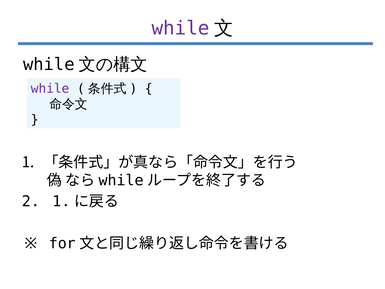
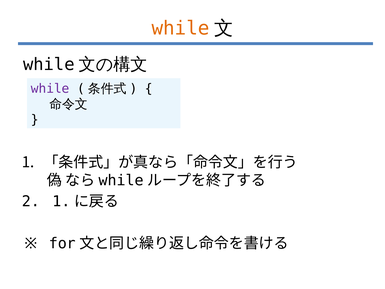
while colour: purple -> orange (181, 28)
